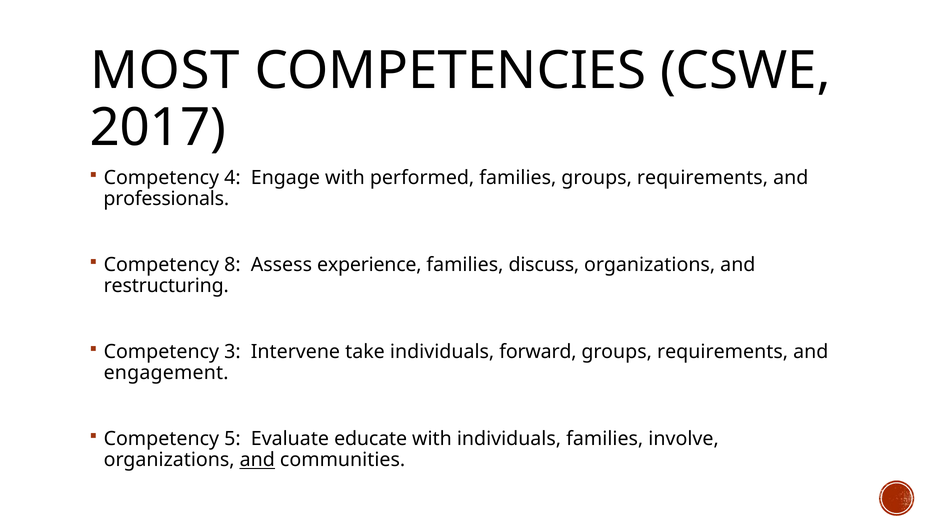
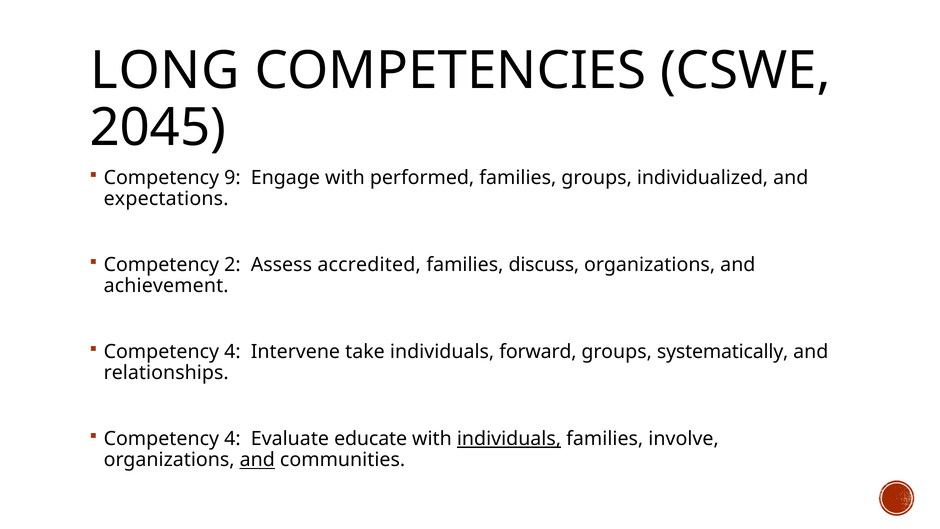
MOST: MOST -> LONG (165, 71)
2017: 2017 -> 2045 (158, 128)
4: 4 -> 9 (232, 178)
families groups requirements: requirements -> individualized (703, 178)
professionals: professionals -> expectations (166, 199)
8: 8 -> 2 (232, 265)
experience: experience -> accredited (369, 265)
restructuring: restructuring -> achievement (166, 286)
3: 3 -> 4 (232, 352)
requirements: requirements -> systematically (723, 352)
engagement: engagement -> relationships (166, 373)
5: 5 -> 4 (232, 439)
individuals underline: none -> present (509, 439)
